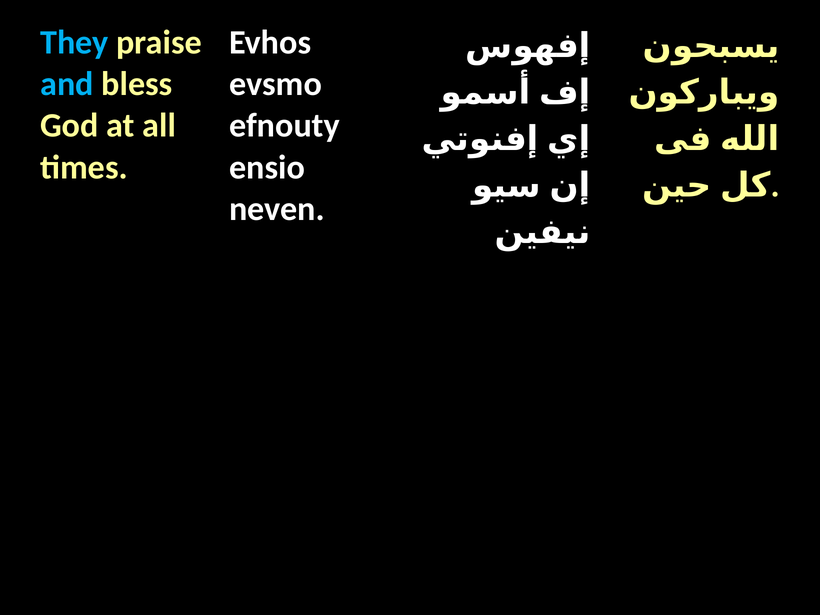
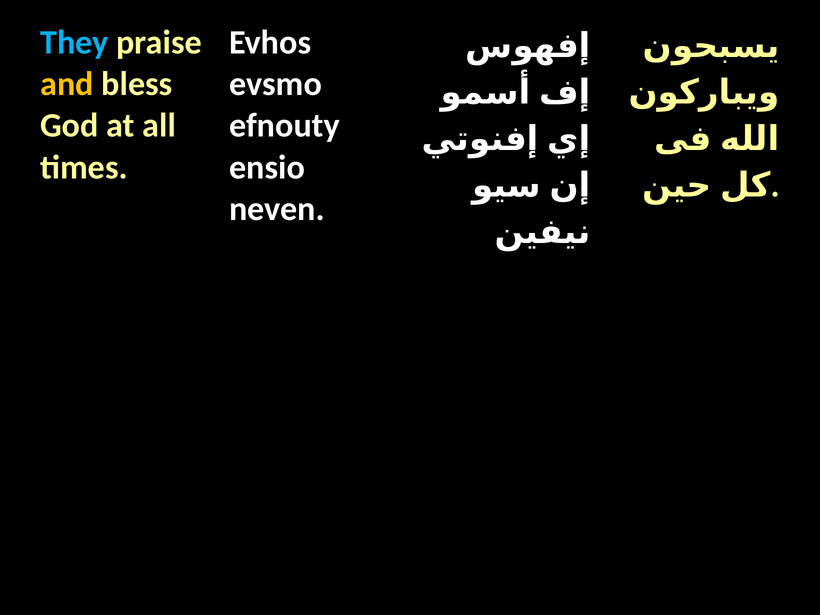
and colour: light blue -> yellow (67, 84)
